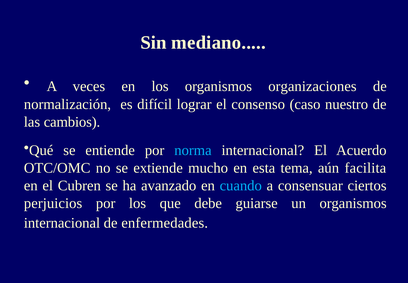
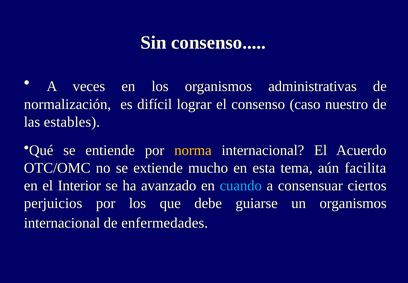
Sin mediano: mediano -> consenso (219, 43)
organizaciones: organizaciones -> administrativas (312, 86)
cambios: cambios -> estables (72, 122)
norma colour: light blue -> yellow (193, 150)
Cubren: Cubren -> Interior (79, 185)
